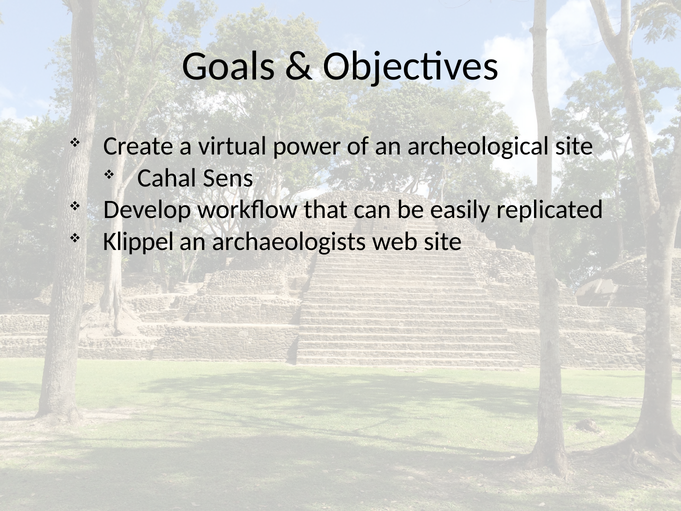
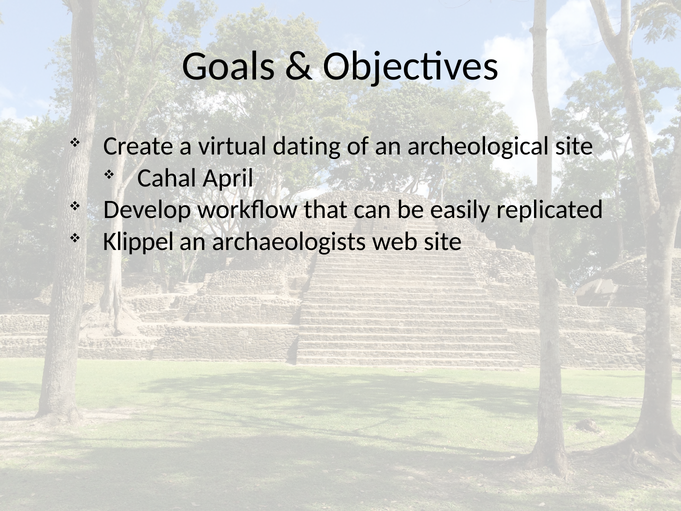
power: power -> dating (307, 146)
Sens: Sens -> April (228, 178)
